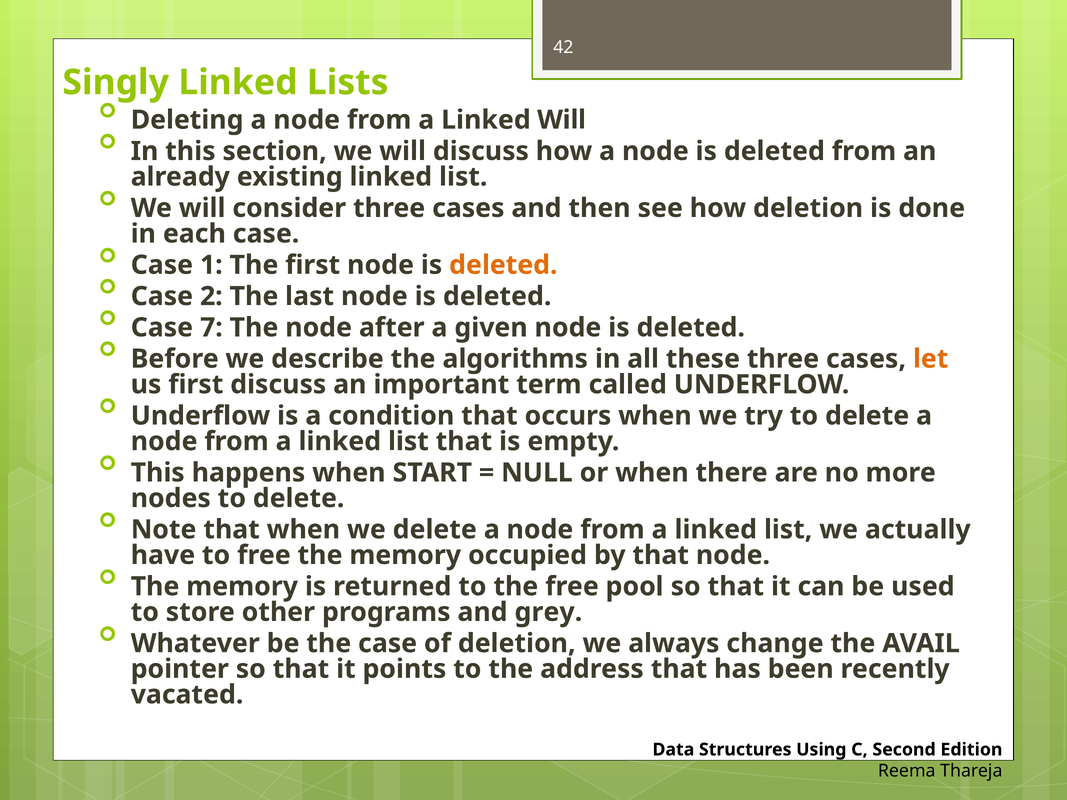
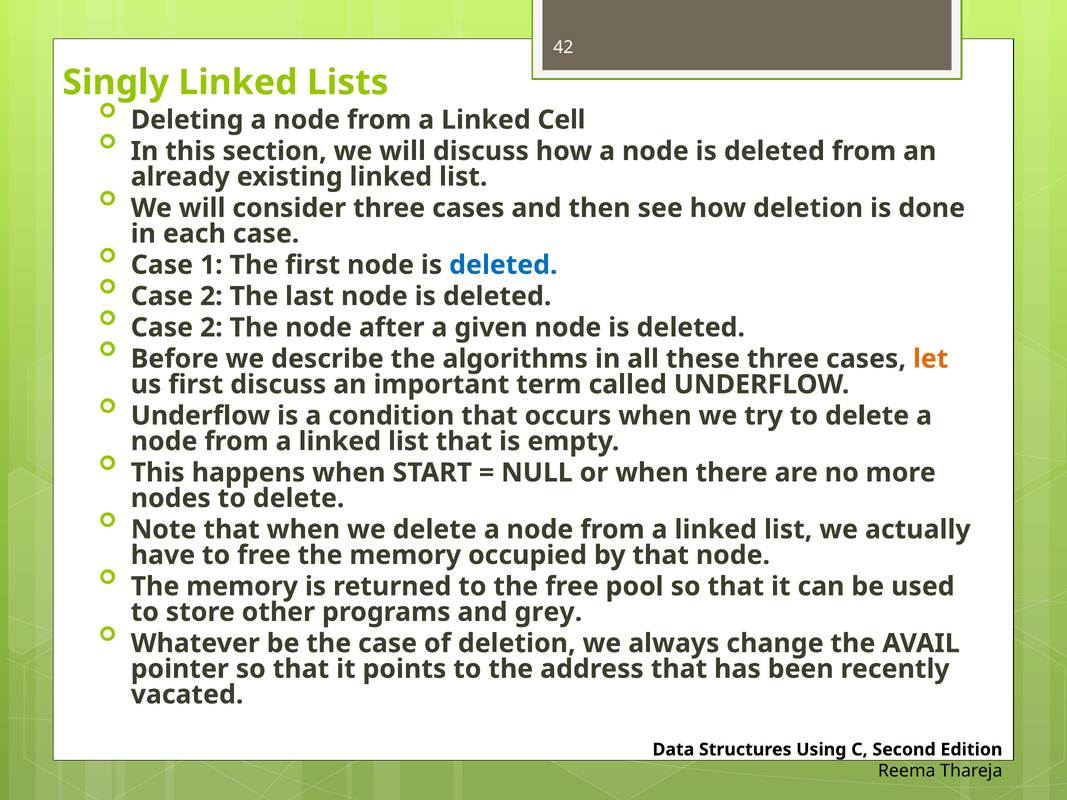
Linked Will: Will -> Cell (562, 120)
deleted colour: orange -> blue (503, 265)
7: 7 -> 2 (211, 328)
